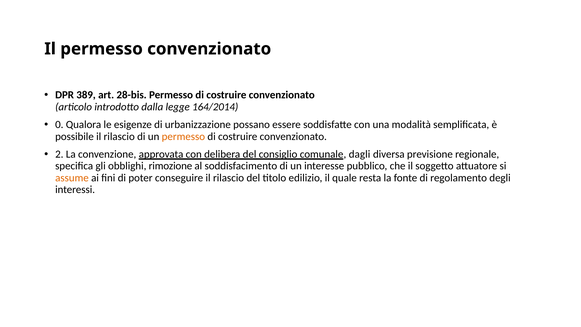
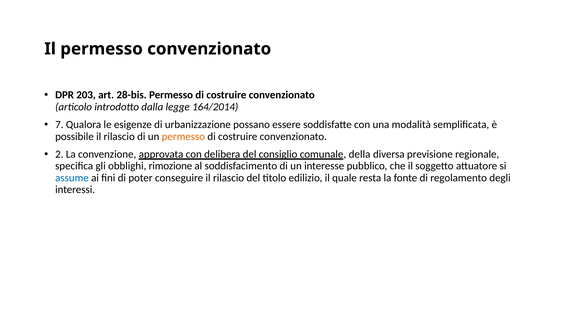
389: 389 -> 203 (86, 95)
0: 0 -> 7 (59, 125)
dagli: dagli -> della (360, 154)
assume colour: orange -> blue (72, 178)
